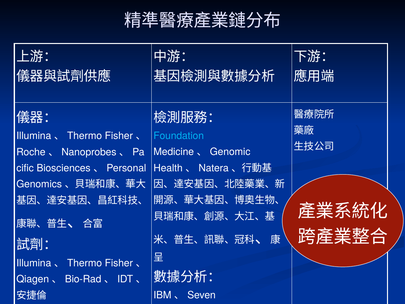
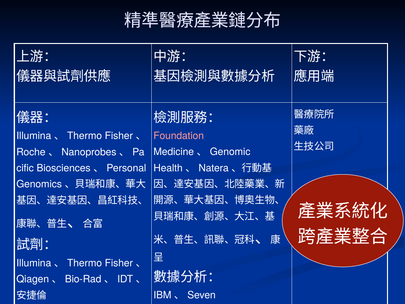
Foundation colour: light blue -> pink (179, 136)
